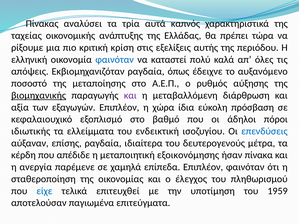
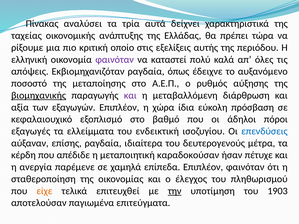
καπνός: καπνός -> δείχνει (185, 24)
κρίση: κρίση -> οποίο (122, 48)
φαινόταν colour: blue -> purple (115, 60)
ιδιωτικής: ιδιωτικής -> εξαγωγές (31, 131)
εξοικονόμησης: εξοικονόμησης -> καραδοκούσαν (188, 155)
πίνακα: πίνακα -> πέτυχε (259, 155)
είχε colour: blue -> orange (44, 191)
την underline: none -> present (175, 191)
1959: 1959 -> 1903 (278, 191)
